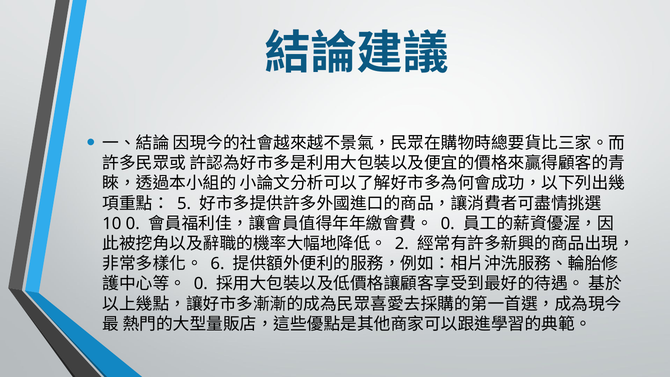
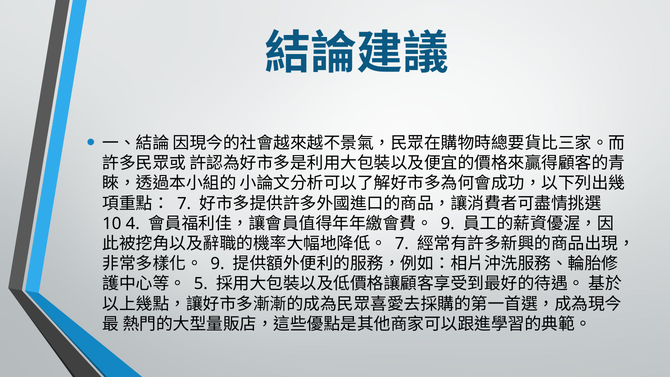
5: 5 -> 7 (184, 203)
10 0: 0 -> 4 (133, 224)
0: 0 -> 9 (448, 224)
2: 2 -> 7 (402, 244)
6: 6 -> 9 (218, 264)
0: 0 -> 5 (201, 284)
